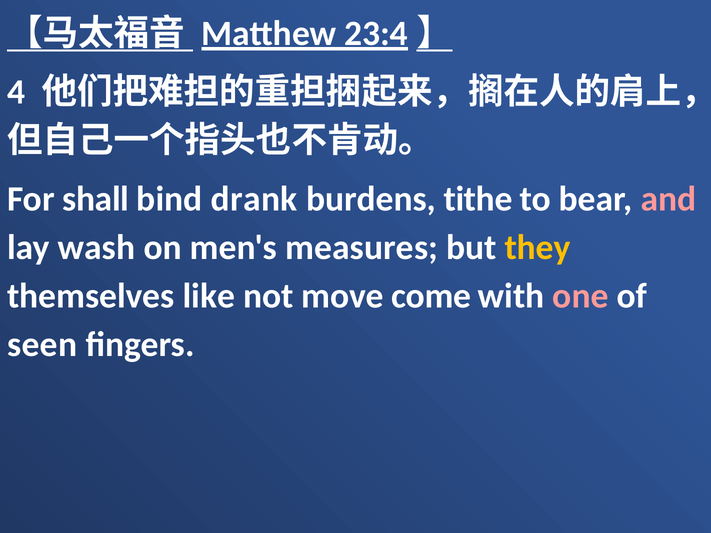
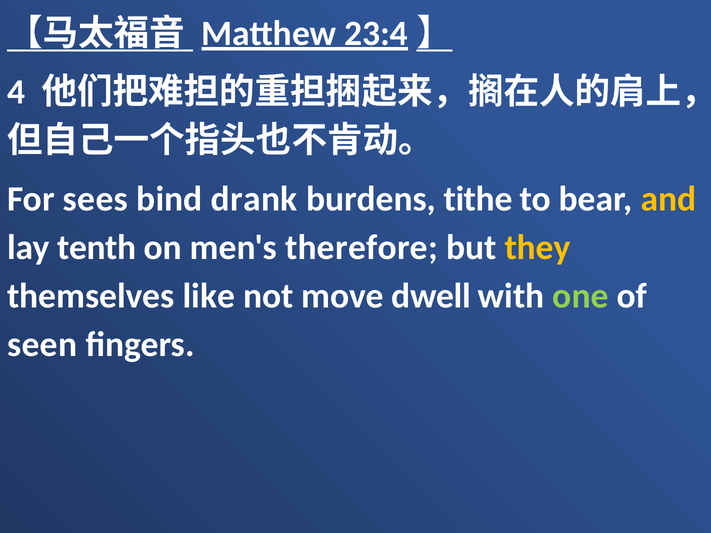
shall: shall -> sees (95, 199)
and colour: pink -> yellow (668, 199)
wash: wash -> tenth (97, 248)
measures: measures -> therefore (361, 248)
come: come -> dwell (431, 296)
one colour: pink -> light green (580, 296)
